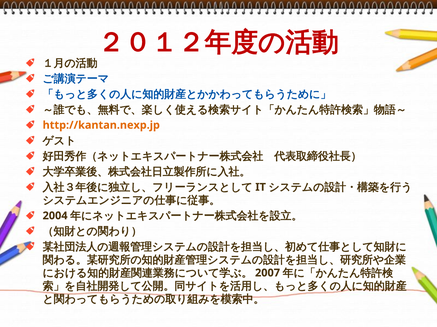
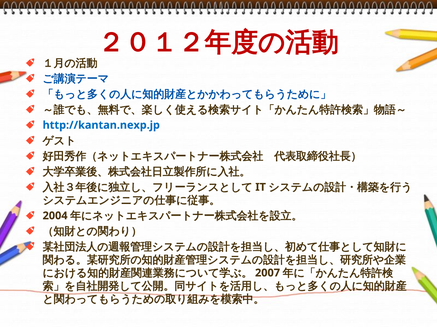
http://kantan.nexp.jp colour: orange -> blue (101, 125)
